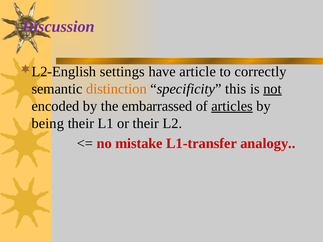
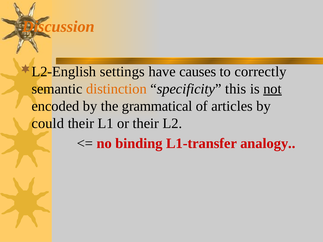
Discussion colour: purple -> orange (58, 27)
article: article -> causes (198, 72)
embarrassed: embarrassed -> grammatical (157, 106)
articles underline: present -> none (232, 106)
being: being -> could (48, 123)
mistake: mistake -> binding (139, 144)
